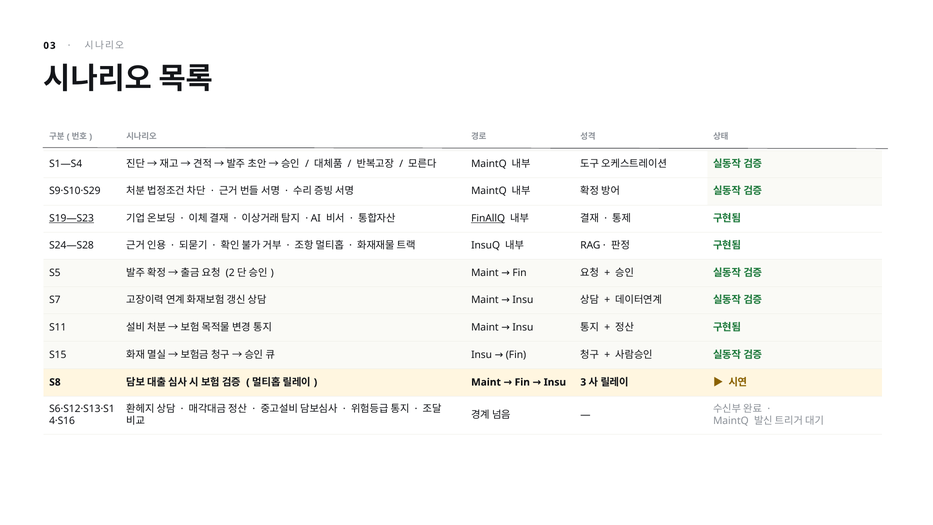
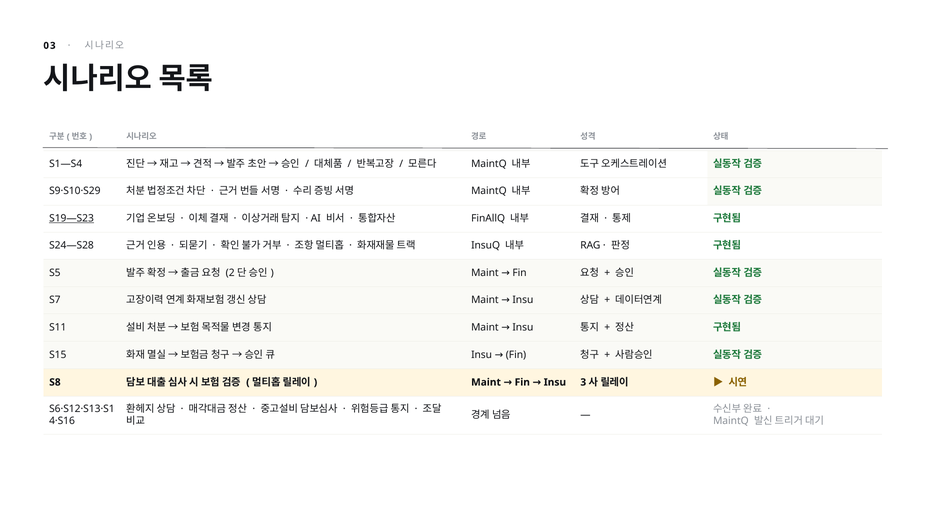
FinAllQ underline: present -> none (488, 218)
